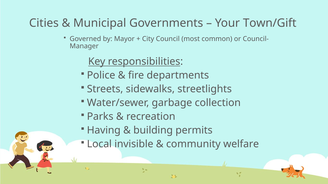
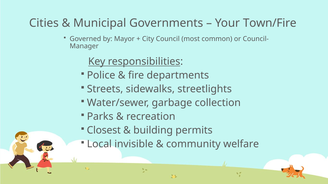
Town/Gift: Town/Gift -> Town/Fire (270, 23)
Having: Having -> Closest (104, 131)
